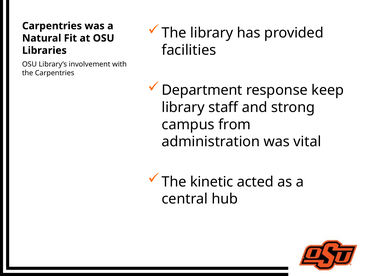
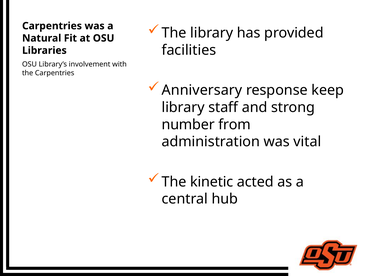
Department: Department -> Anniversary (202, 90)
campus: campus -> number (188, 125)
